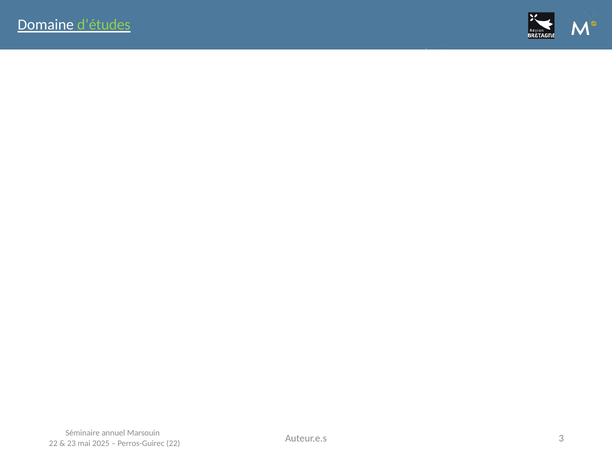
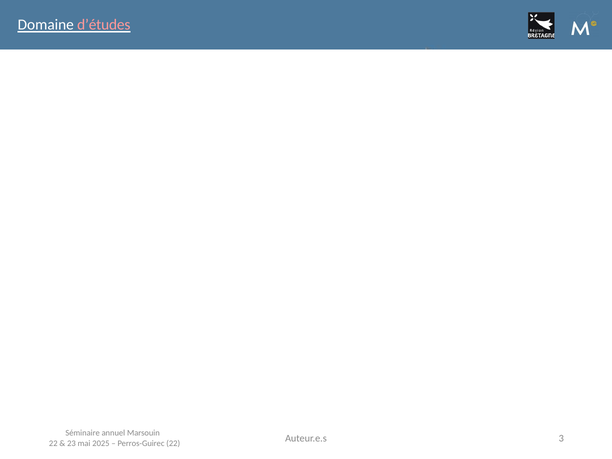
d’études colour: light green -> pink (104, 25)
